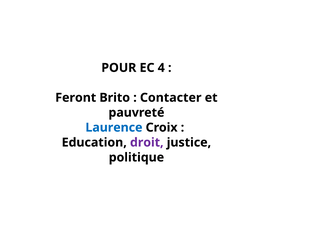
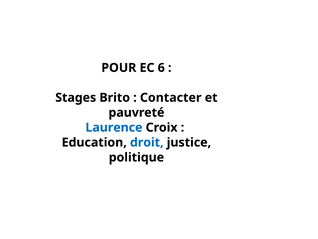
4: 4 -> 6 (161, 68)
Feront: Feront -> Stages (76, 97)
droit colour: purple -> blue (147, 142)
